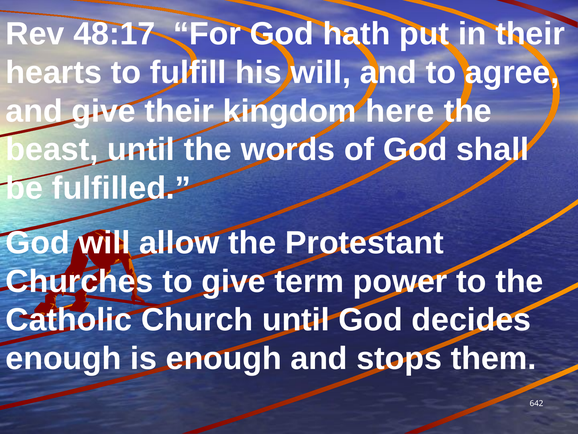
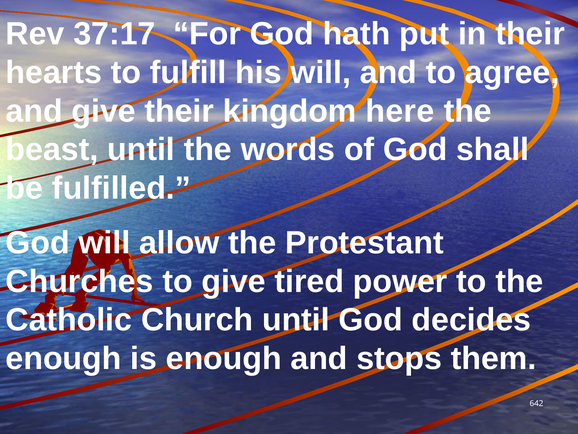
48:17: 48:17 -> 37:17 (114, 34)
term: term -> tired (309, 281)
